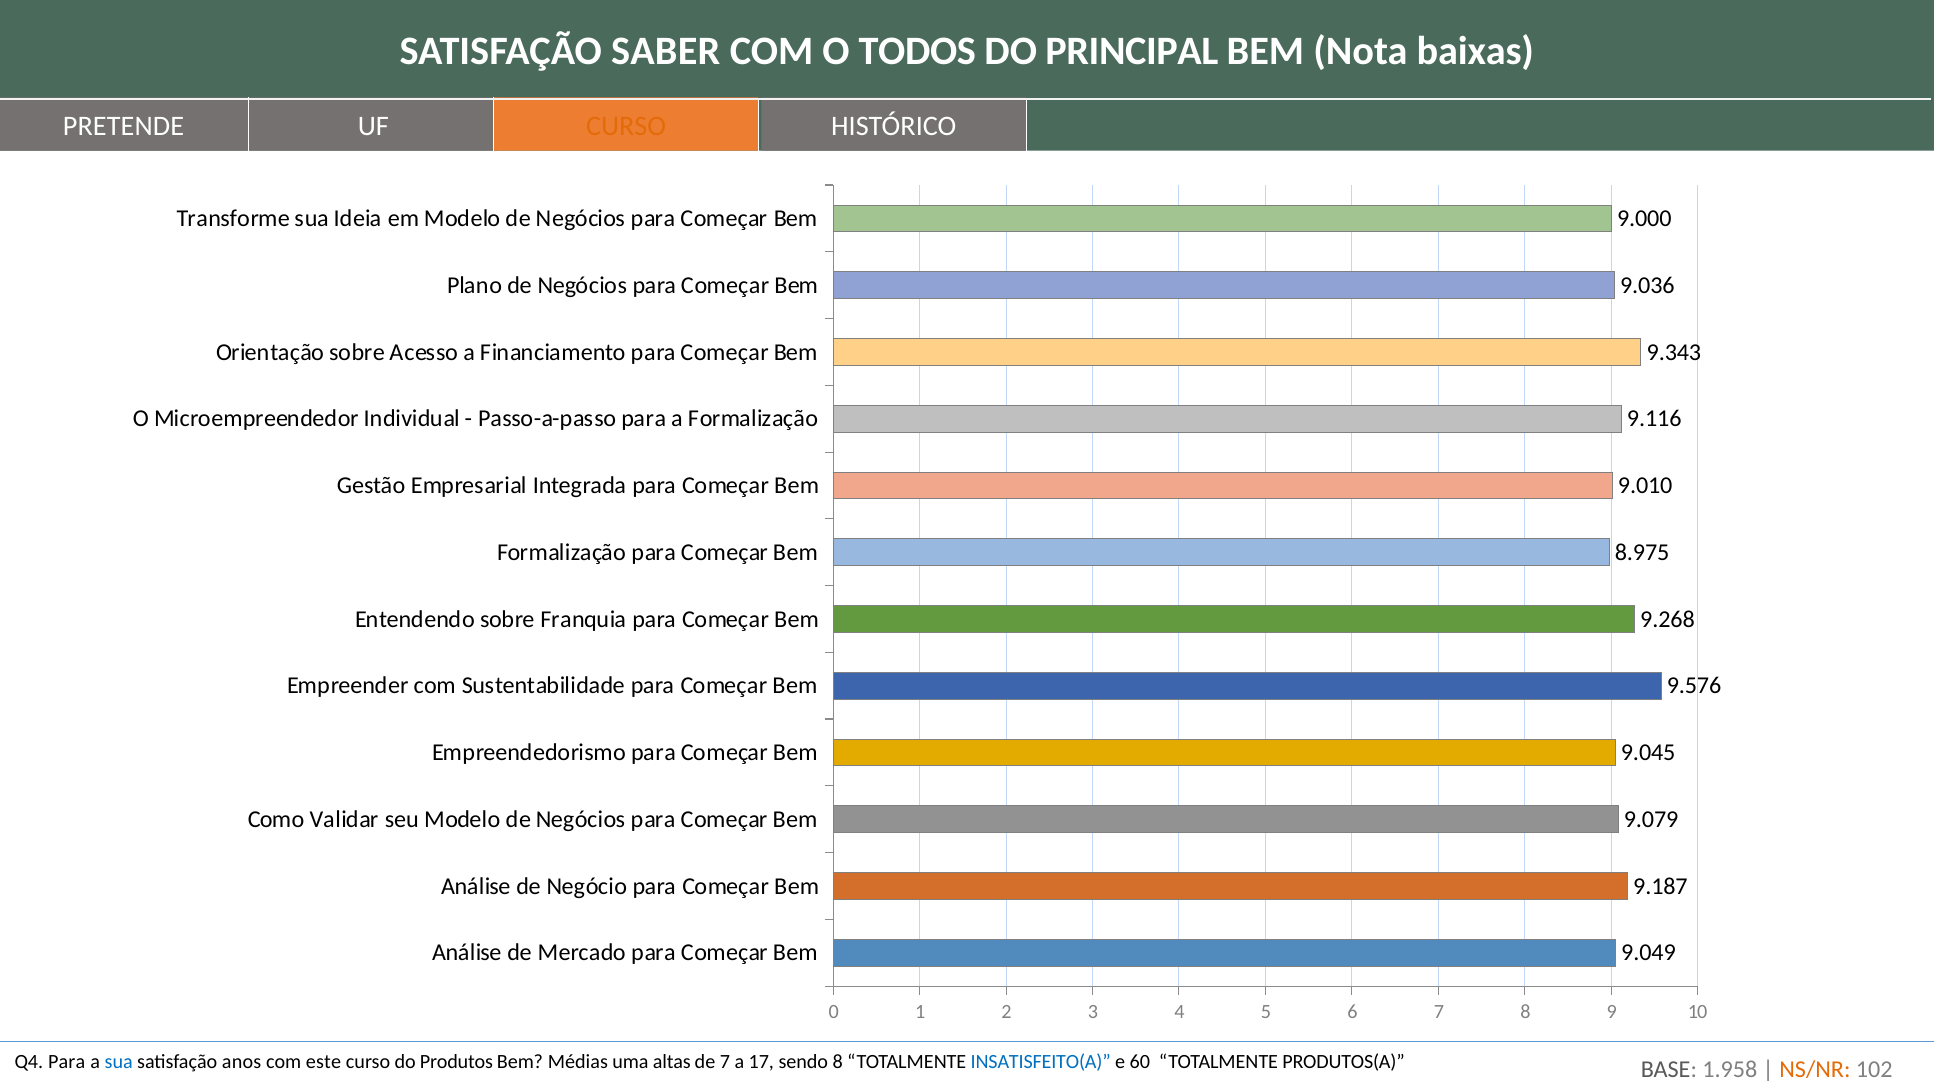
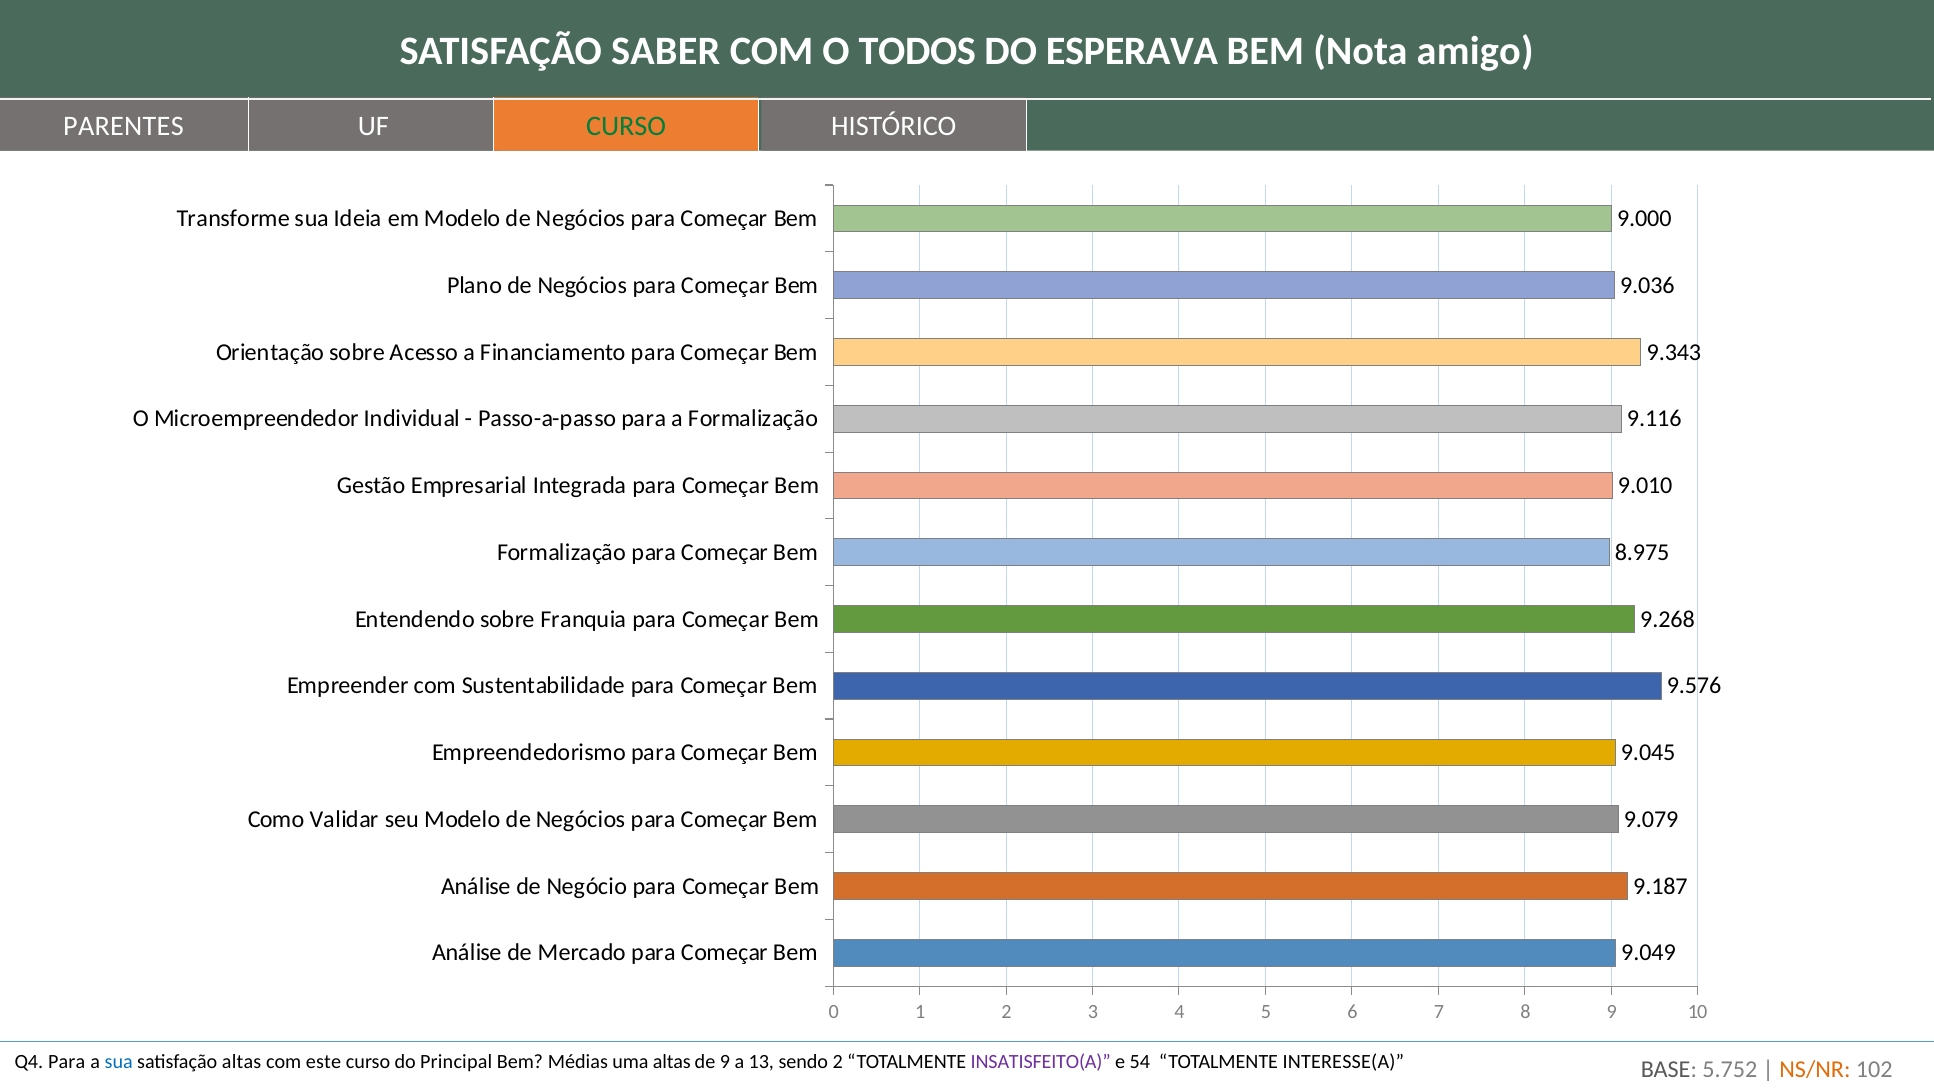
PRINCIPAL: PRINCIPAL -> ESPERAVA (1132, 51)
baixas: baixas -> amigo (1475, 51)
PRETENDE: PRETENDE -> PARENTES (123, 126)
CURSO colour: orange -> green (626, 126)
satisfação anos: anos -> altas (242, 1062)
Produtos: Produtos -> Principal (456, 1062)
de 7: 7 -> 9 (725, 1062)
17: 17 -> 13 (761, 1062)
sendo 8: 8 -> 2 (838, 1062)
INSATISFEITO(A colour: blue -> purple (1041, 1062)
60: 60 -> 54 (1140, 1062)
PRODUTOS(A: PRODUTOS(A -> INTERESSE(A (1343, 1062)
1.958: 1.958 -> 5.752 (1730, 1070)
